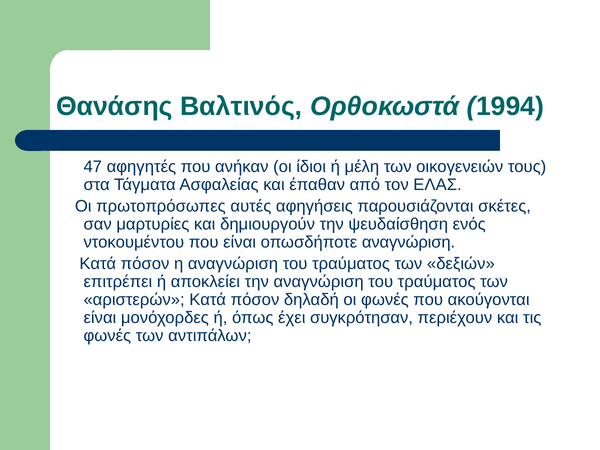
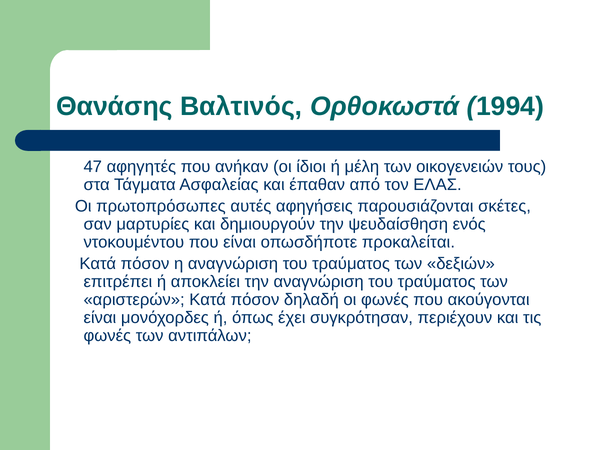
οπωσδήποτε αναγνώριση: αναγνώριση -> προκαλείται (408, 242)
